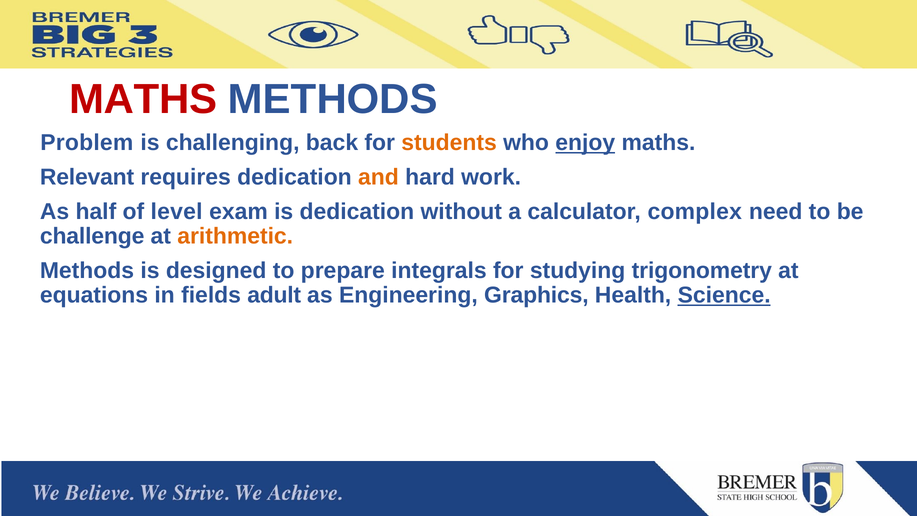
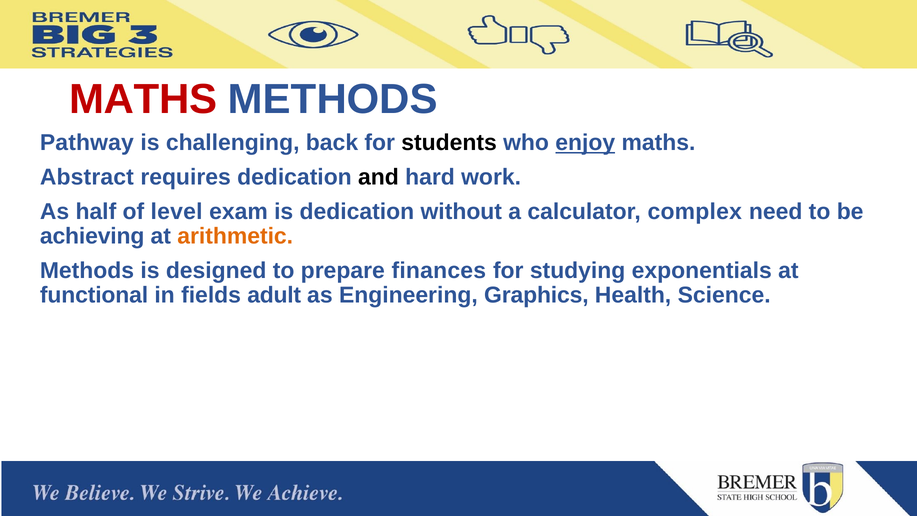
Problem: Problem -> Pathway (87, 143)
students colour: orange -> black (449, 143)
Relevant: Relevant -> Abstract (87, 177)
and colour: orange -> black (378, 177)
challenge: challenge -> achieving (92, 236)
integrals: integrals -> finances (439, 271)
trigonometry: trigonometry -> exponentials (702, 271)
equations: equations -> functional (94, 295)
Science underline: present -> none (724, 295)
